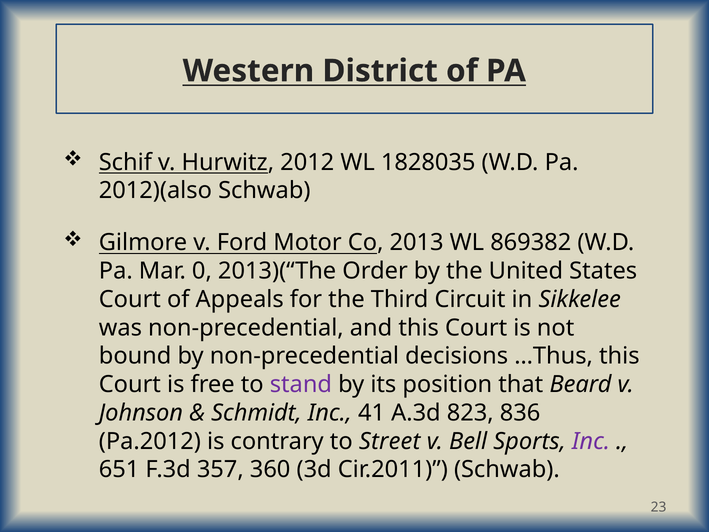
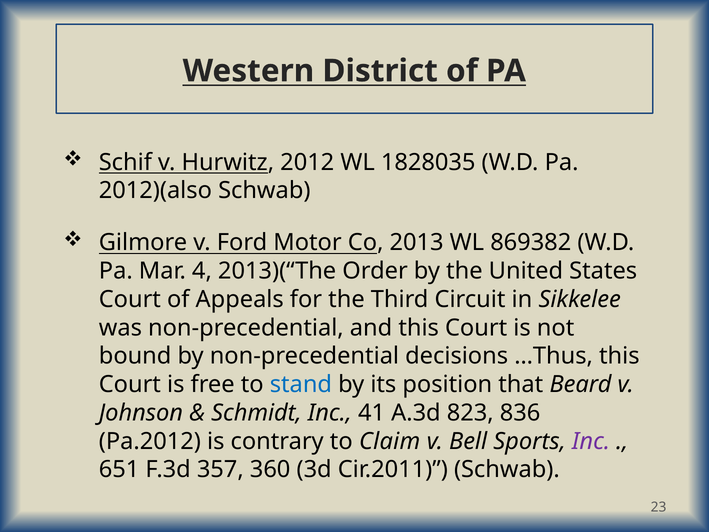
0: 0 -> 4 (202, 271)
stand colour: purple -> blue (301, 384)
Street: Street -> Claim (390, 441)
